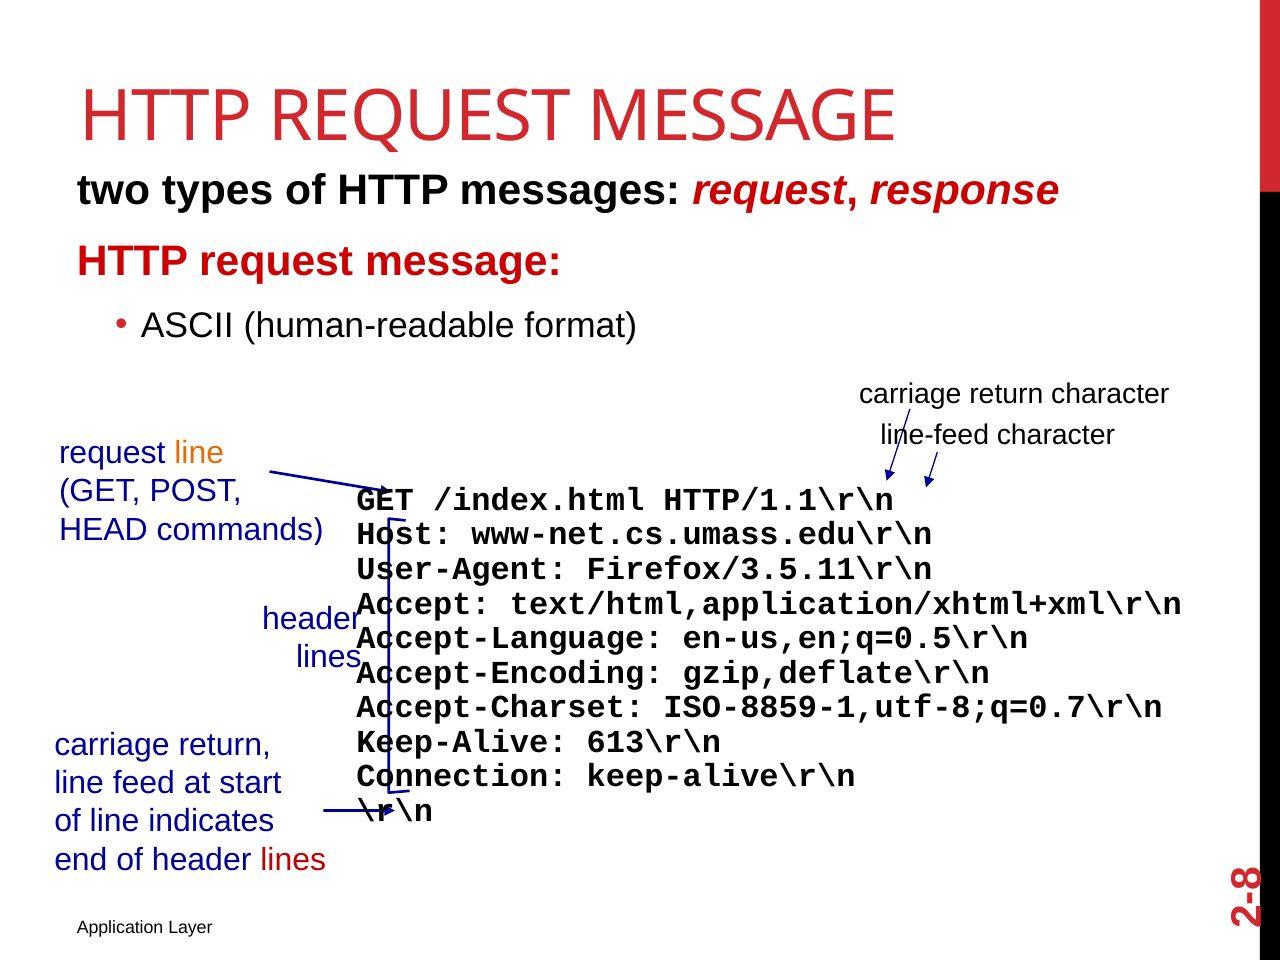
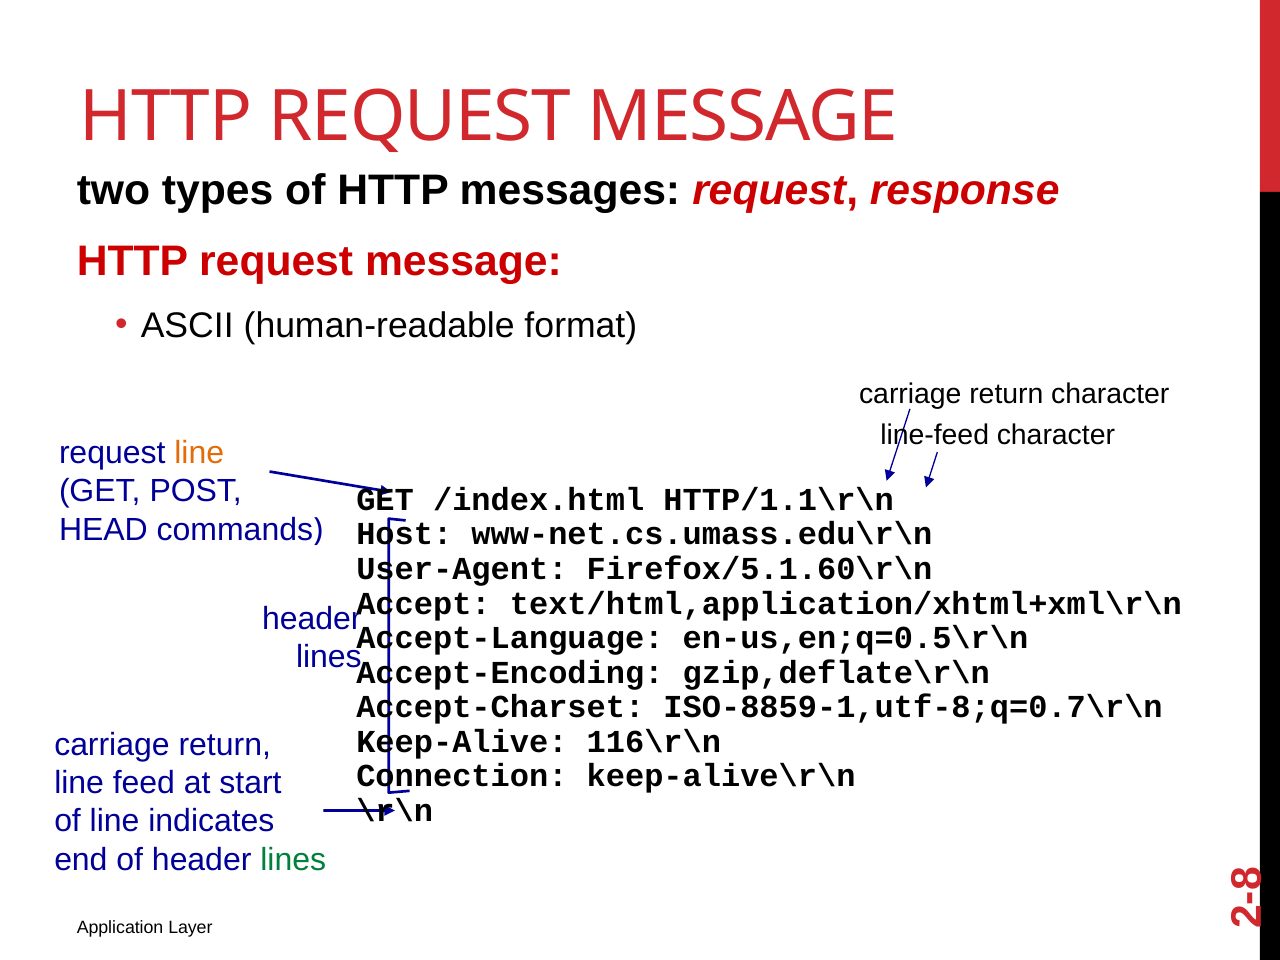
Firefox/3.5.11\r\n: Firefox/3.5.11\r\n -> Firefox/5.1.60\r\n (759, 569)
613\r\n: 613\r\n -> 116\r\n (654, 742)
lines colour: red -> green (293, 860)
